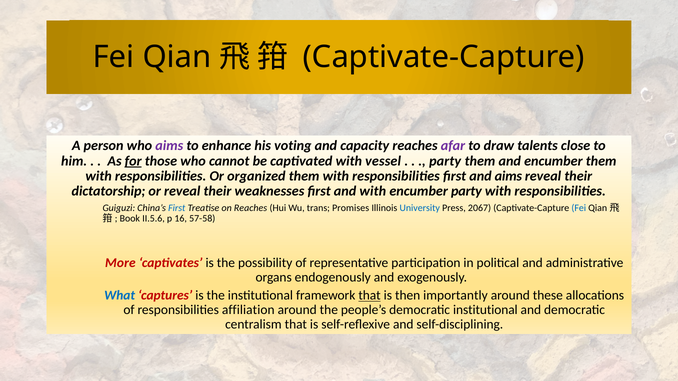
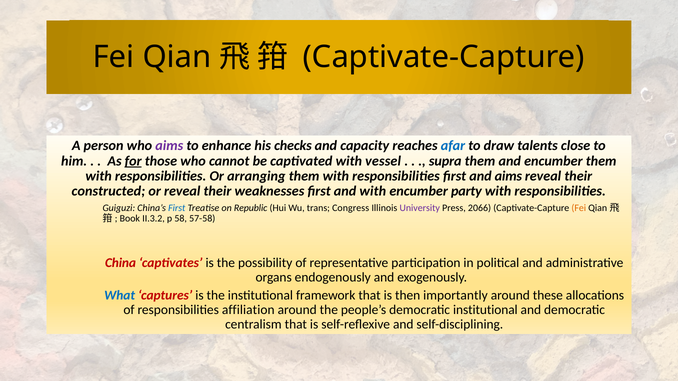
voting: voting -> checks (293, 146)
afar colour: purple -> blue (453, 146)
party: party -> supra (445, 161)
organized: organized -> arranging (256, 176)
dictatorship: dictatorship -> constructed (108, 192)
on Reaches: Reaches -> Republic (251, 208)
Promises: Promises -> Congress (351, 208)
University colour: blue -> purple (420, 208)
2067: 2067 -> 2066 (480, 208)
Fei colour: blue -> orange (579, 208)
II.5.6: II.5.6 -> II.3.2 (154, 219)
16: 16 -> 58 (181, 219)
More: More -> China (120, 263)
that underline: present -> none (370, 296)
